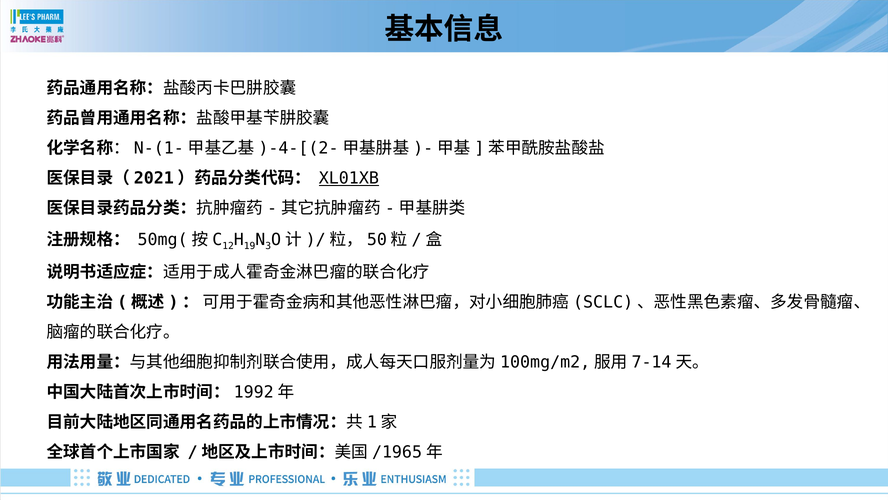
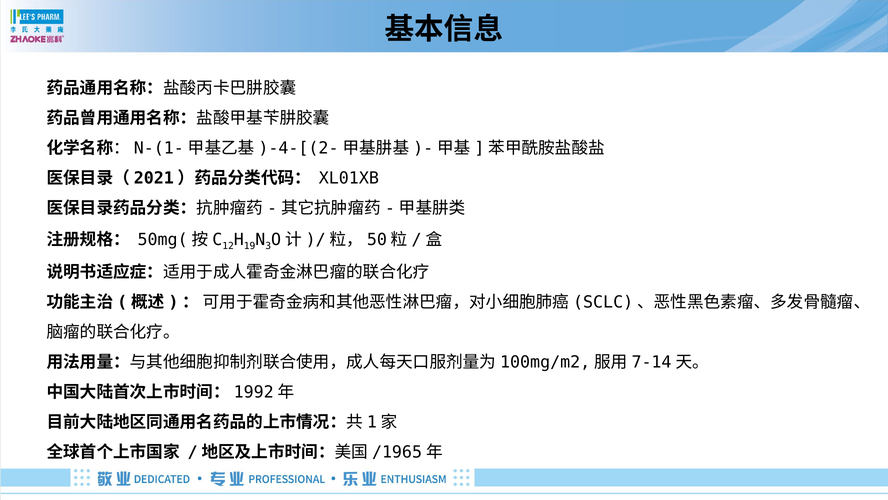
XL01XB underline: present -> none (349, 178)
